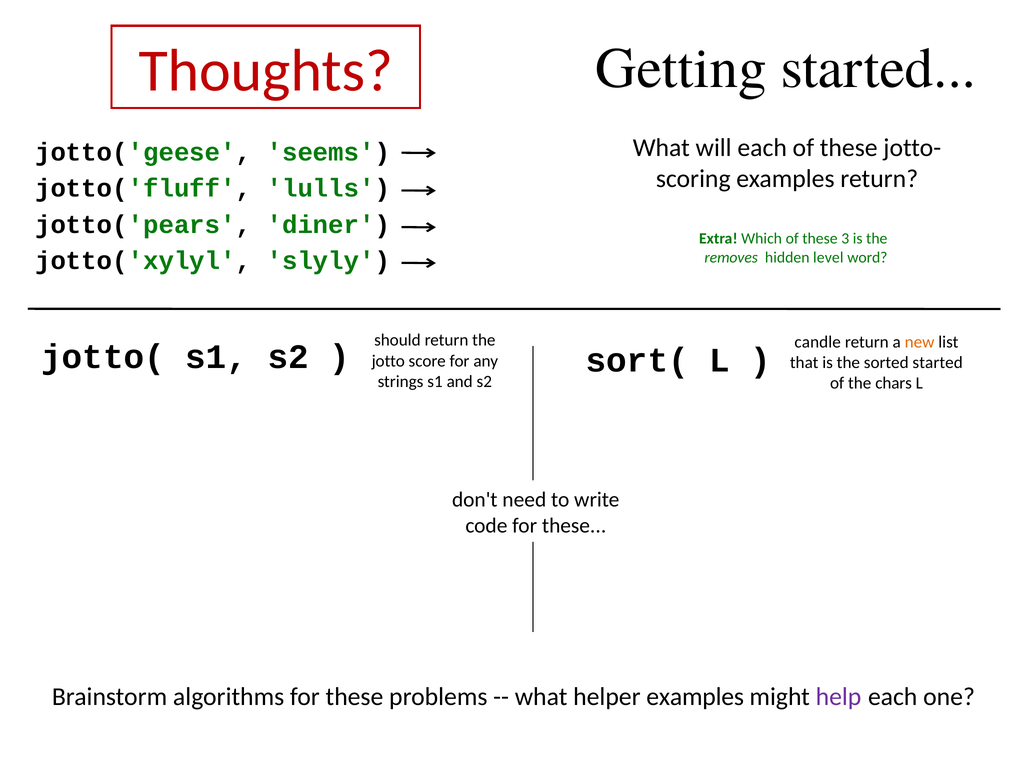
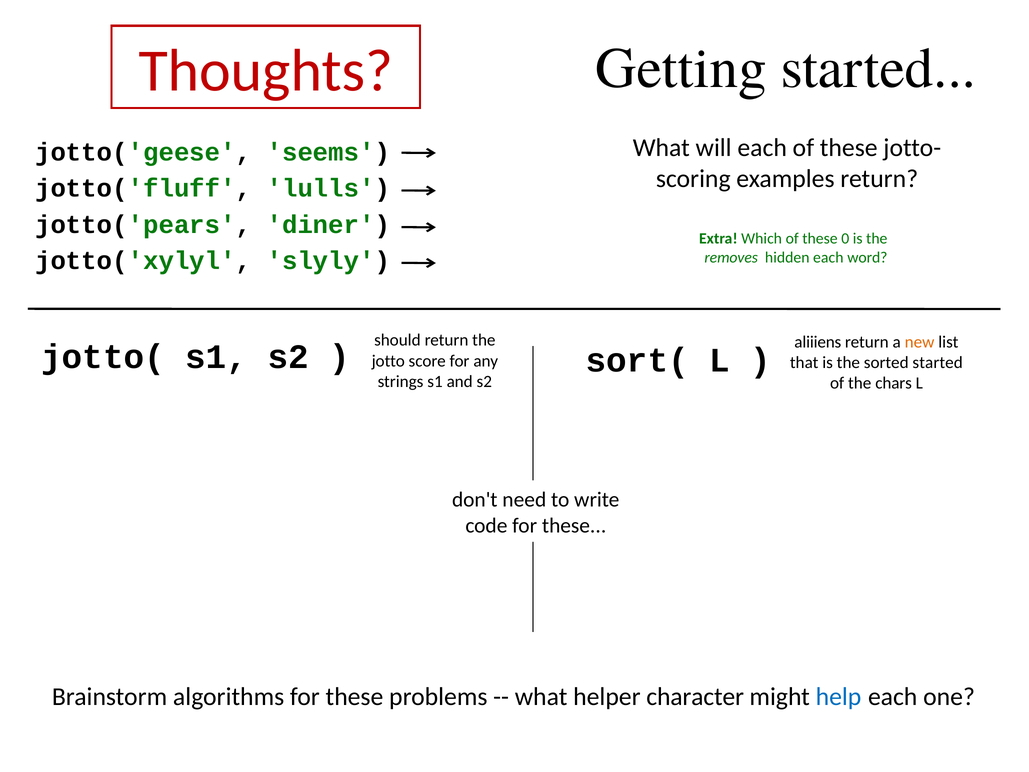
3: 3 -> 0 (845, 238)
hidden level: level -> each (828, 257)
candle: candle -> aliiiens (818, 342)
helper examples: examples -> character (695, 696)
help colour: purple -> blue (839, 696)
